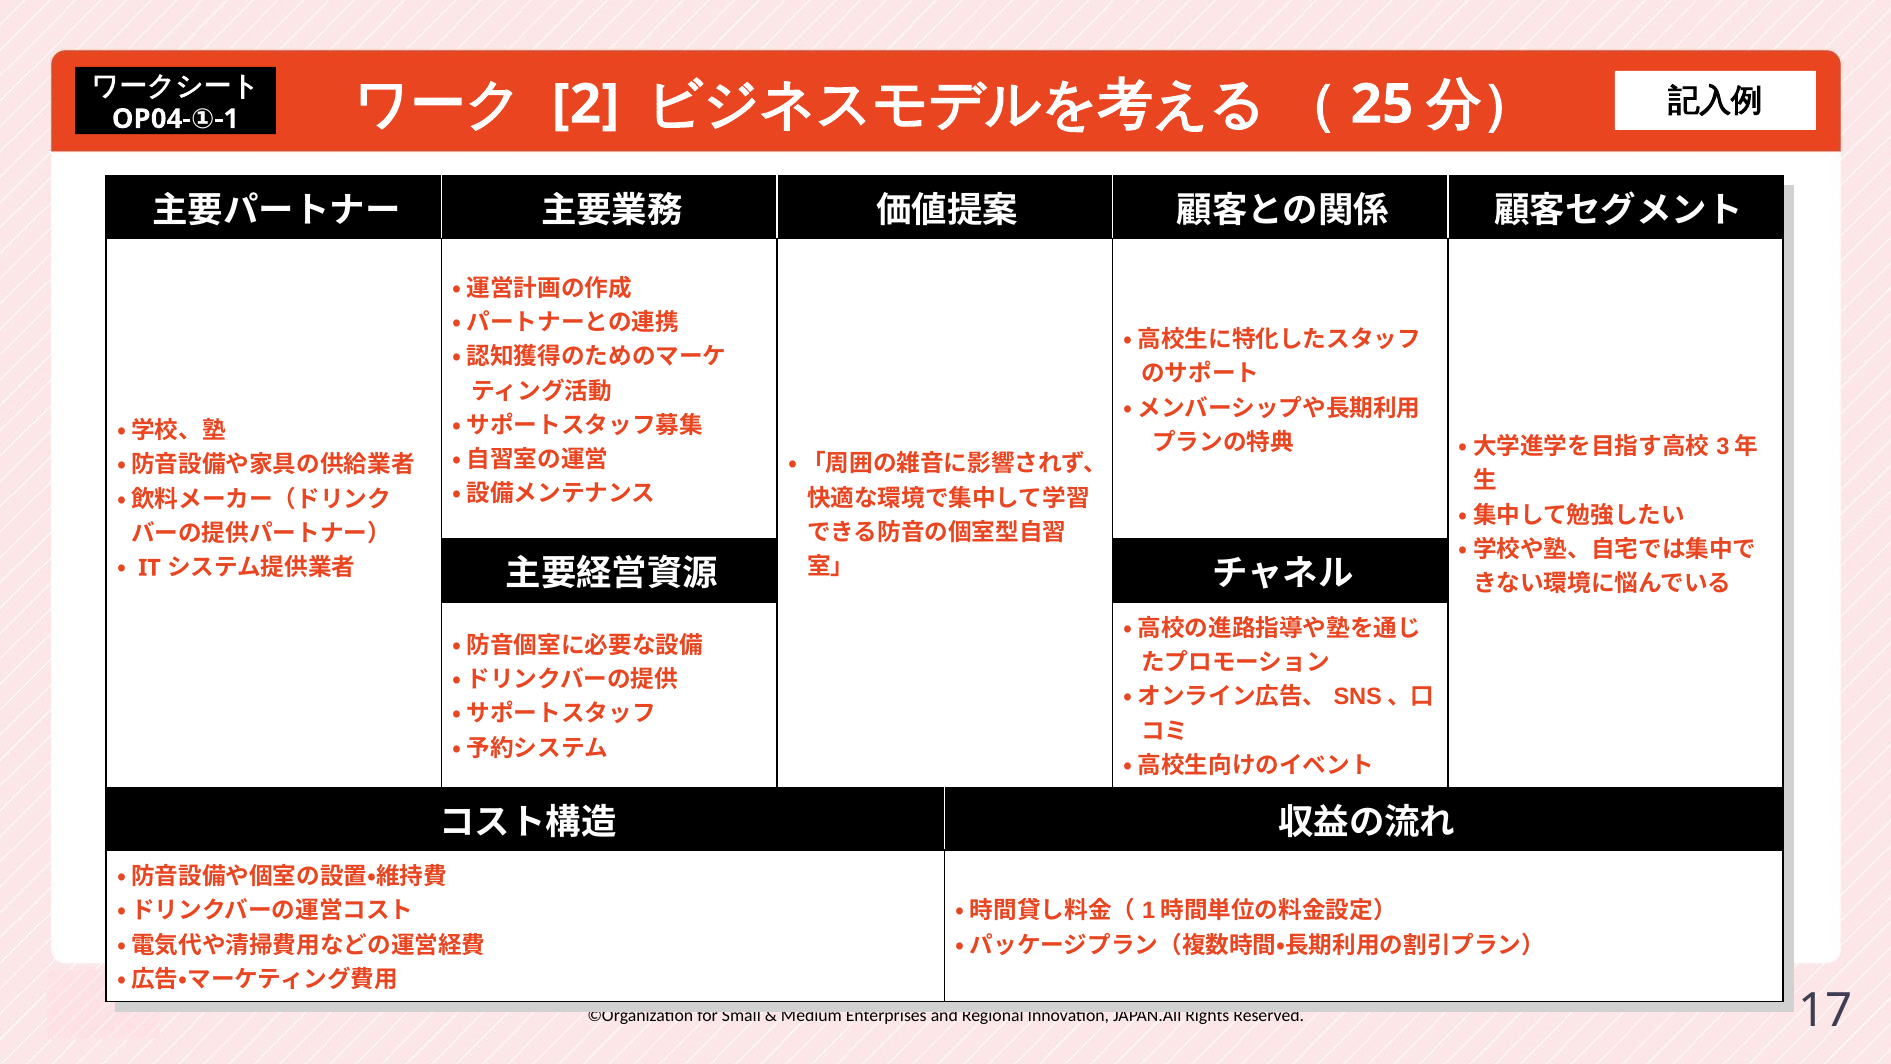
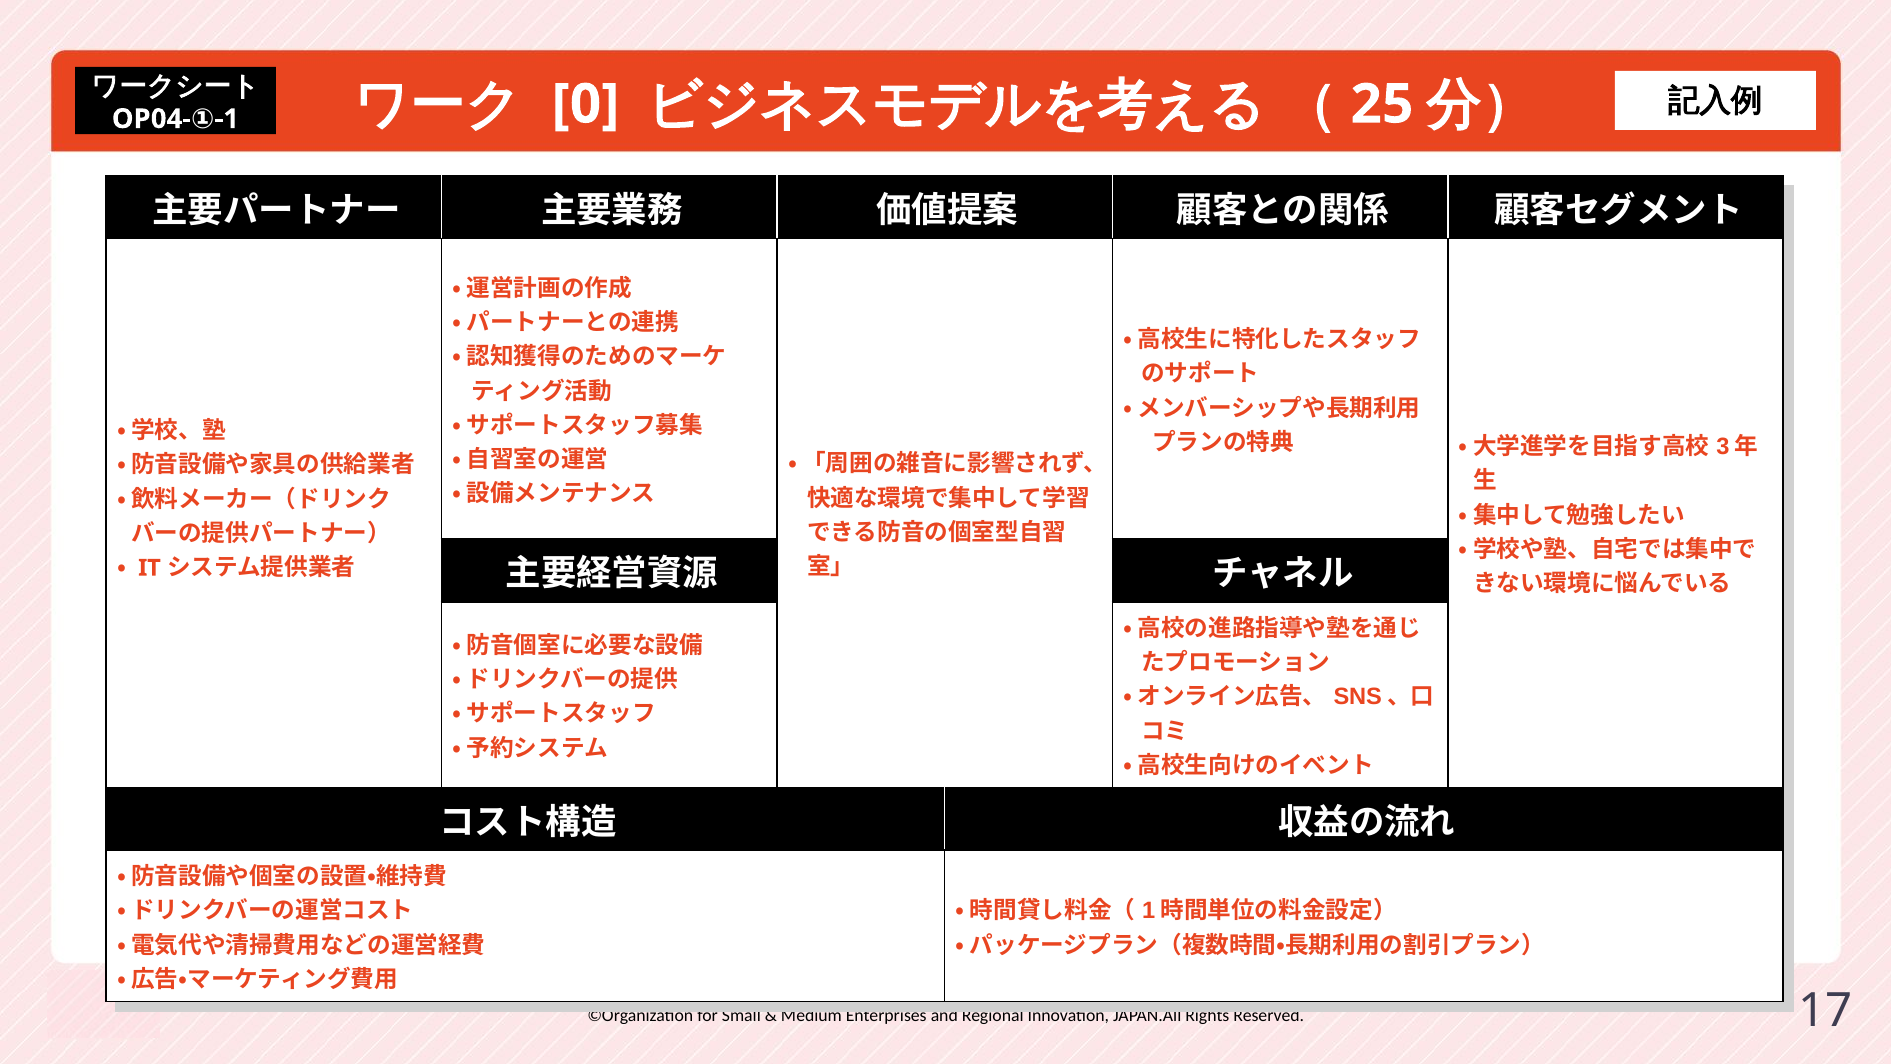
2: 2 -> 0 (586, 104)
